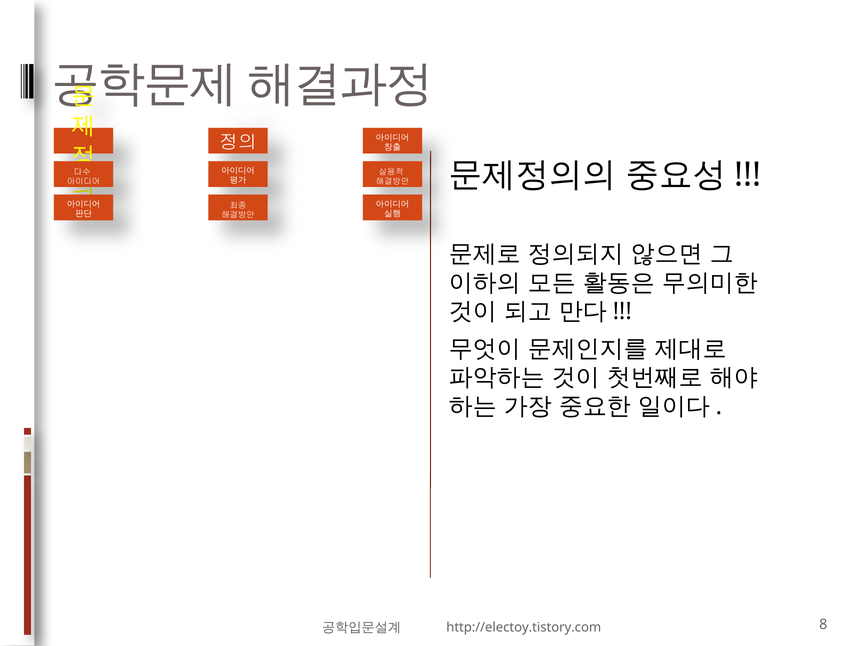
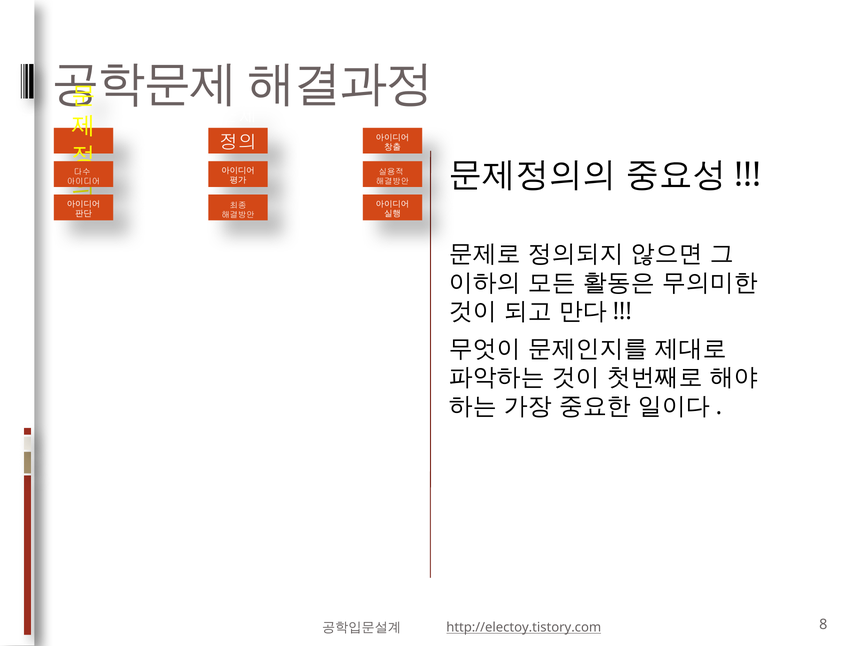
http://electoy.tistory.com underline: none -> present (524, 627)
